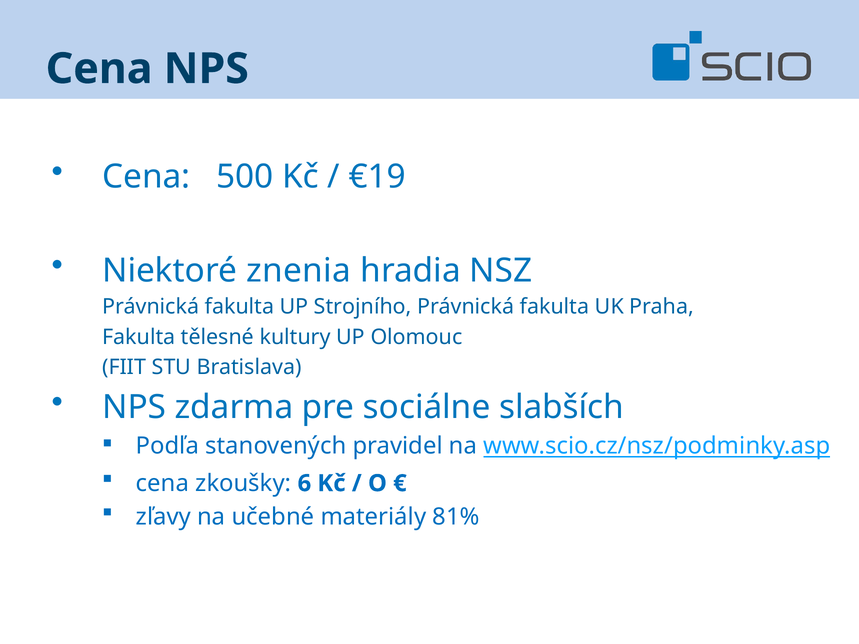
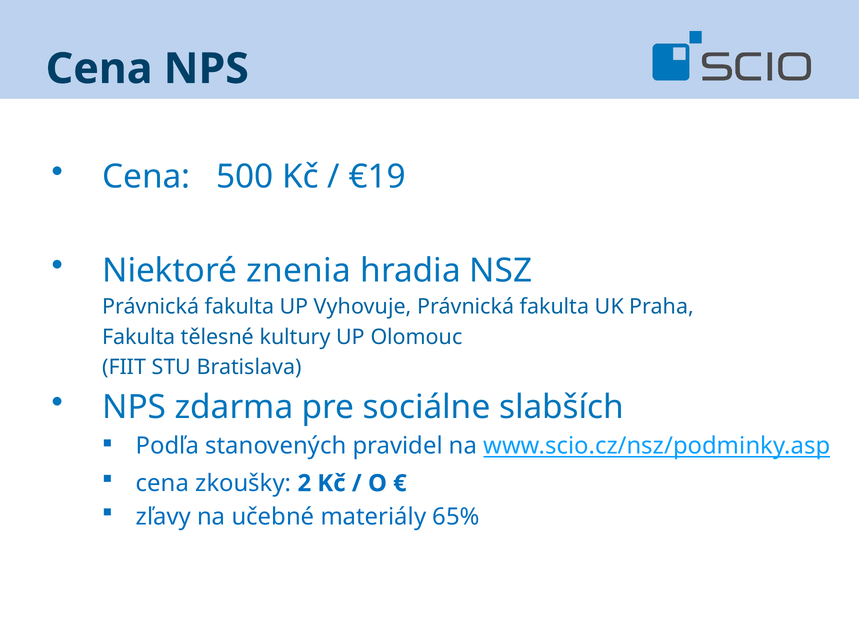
Strojního: Strojního -> Vyhovuje (363, 307)
6: 6 -> 2 (304, 484)
81%: 81% -> 65% (456, 517)
